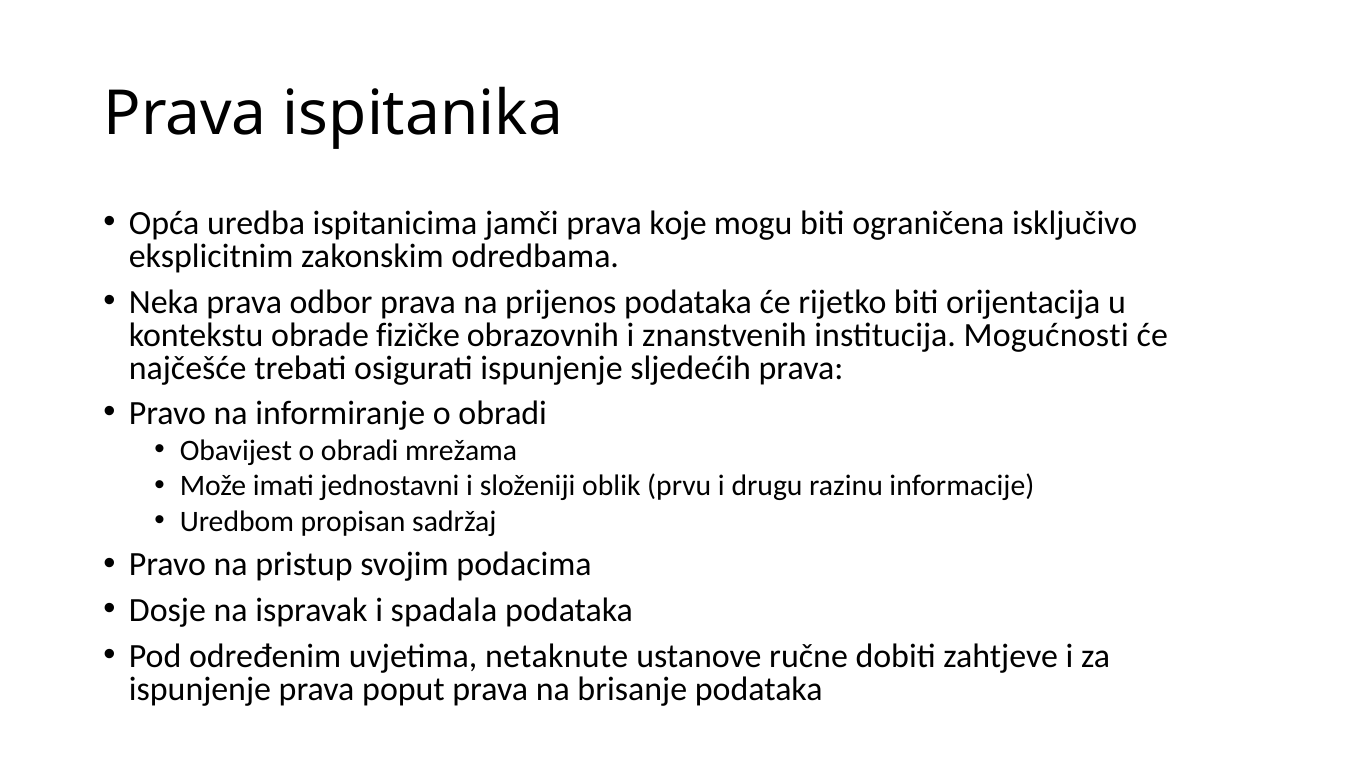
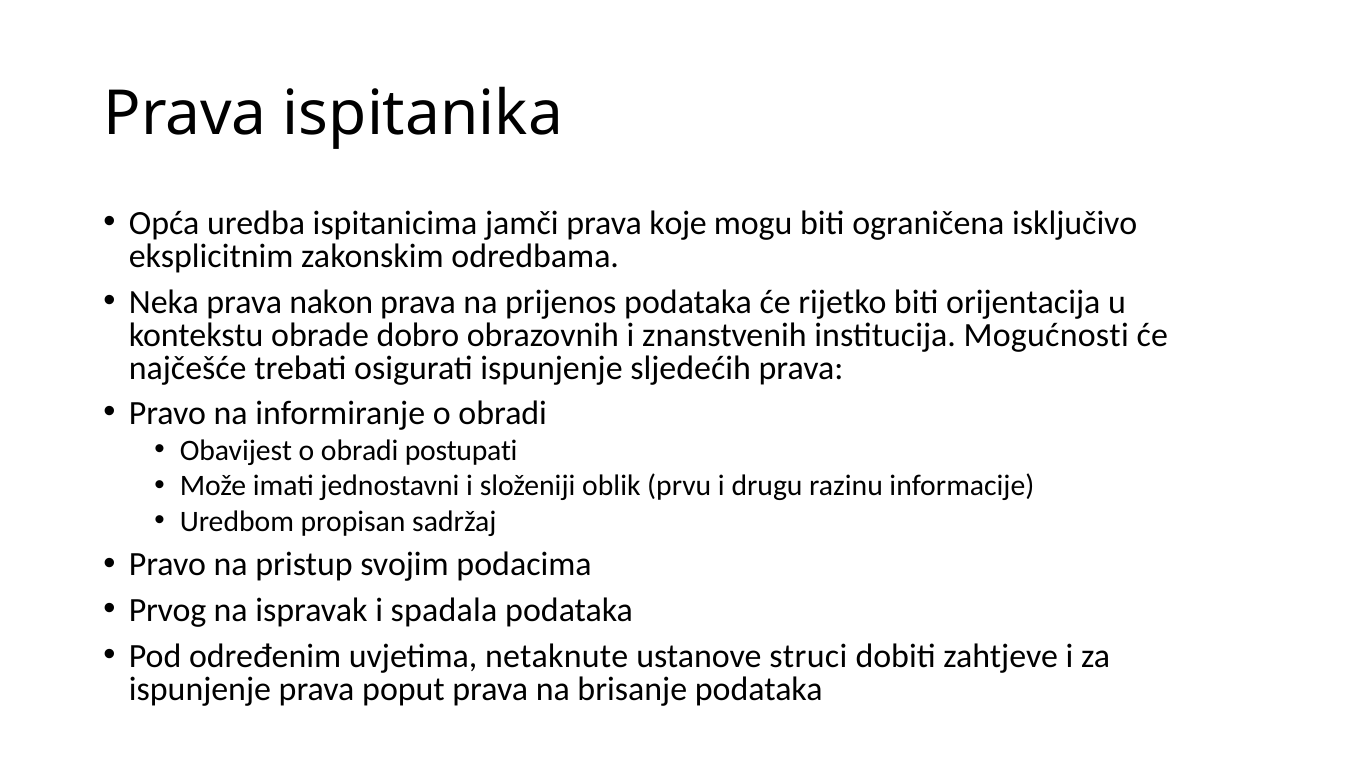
odbor: odbor -> nakon (331, 302)
fizičke: fizičke -> dobro (418, 335)
mrežama: mrežama -> postupati (461, 451)
Dosje: Dosje -> Prvog (168, 611)
ručne: ručne -> struci (808, 656)
